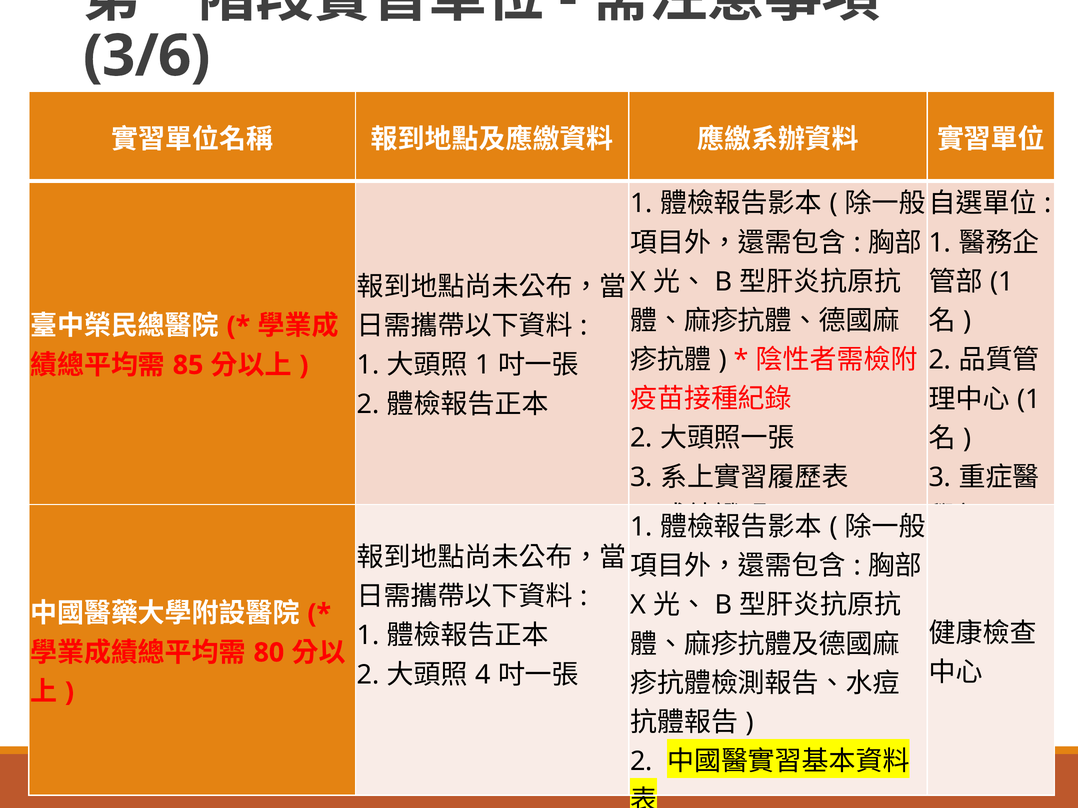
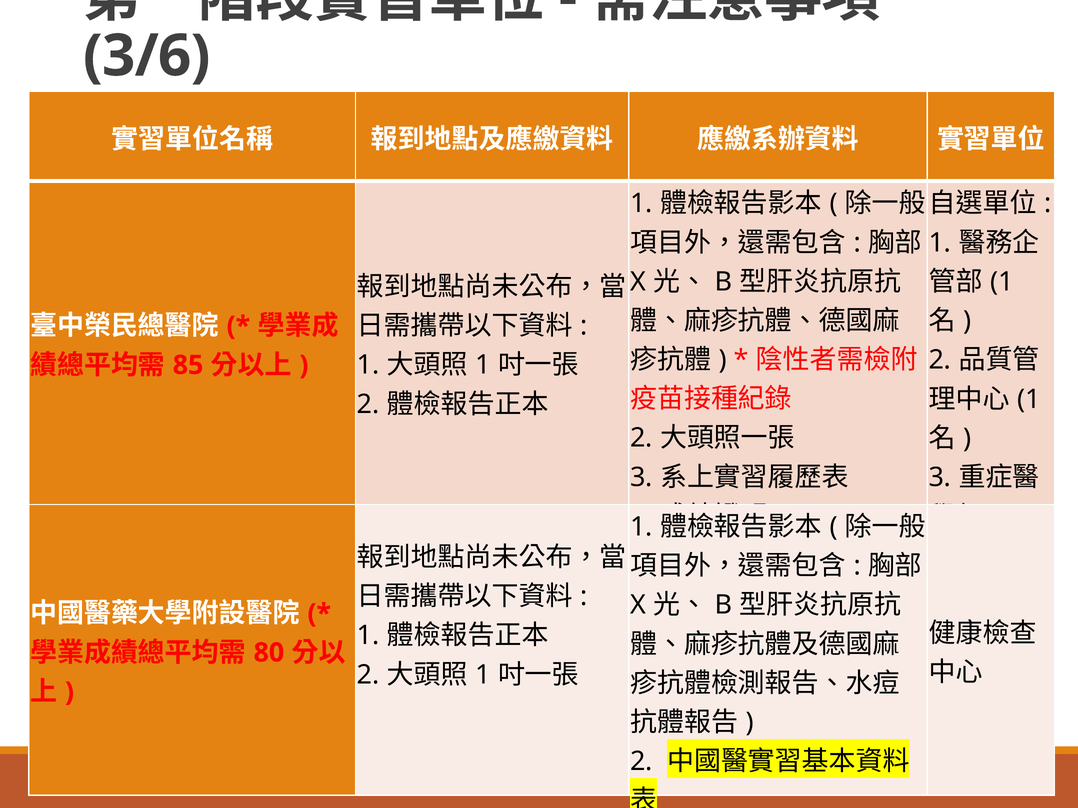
4: 4 -> 1 (483, 675)
